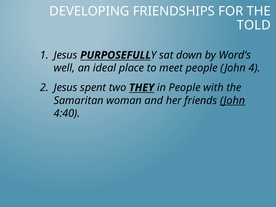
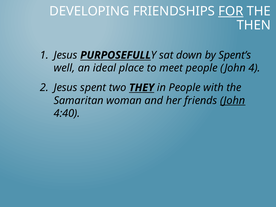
FOR underline: none -> present (231, 11)
TOLD: TOLD -> THEN (254, 25)
Word’s: Word’s -> Spent’s (235, 55)
